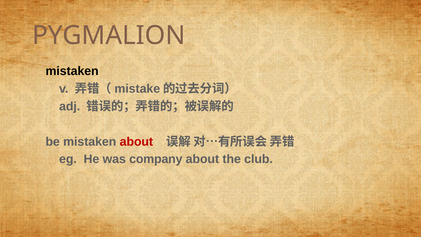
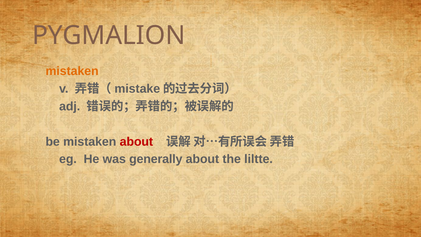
mistaken colour: black -> orange (72, 71)
company: company -> generally (156, 159)
club: club -> liltte (259, 159)
